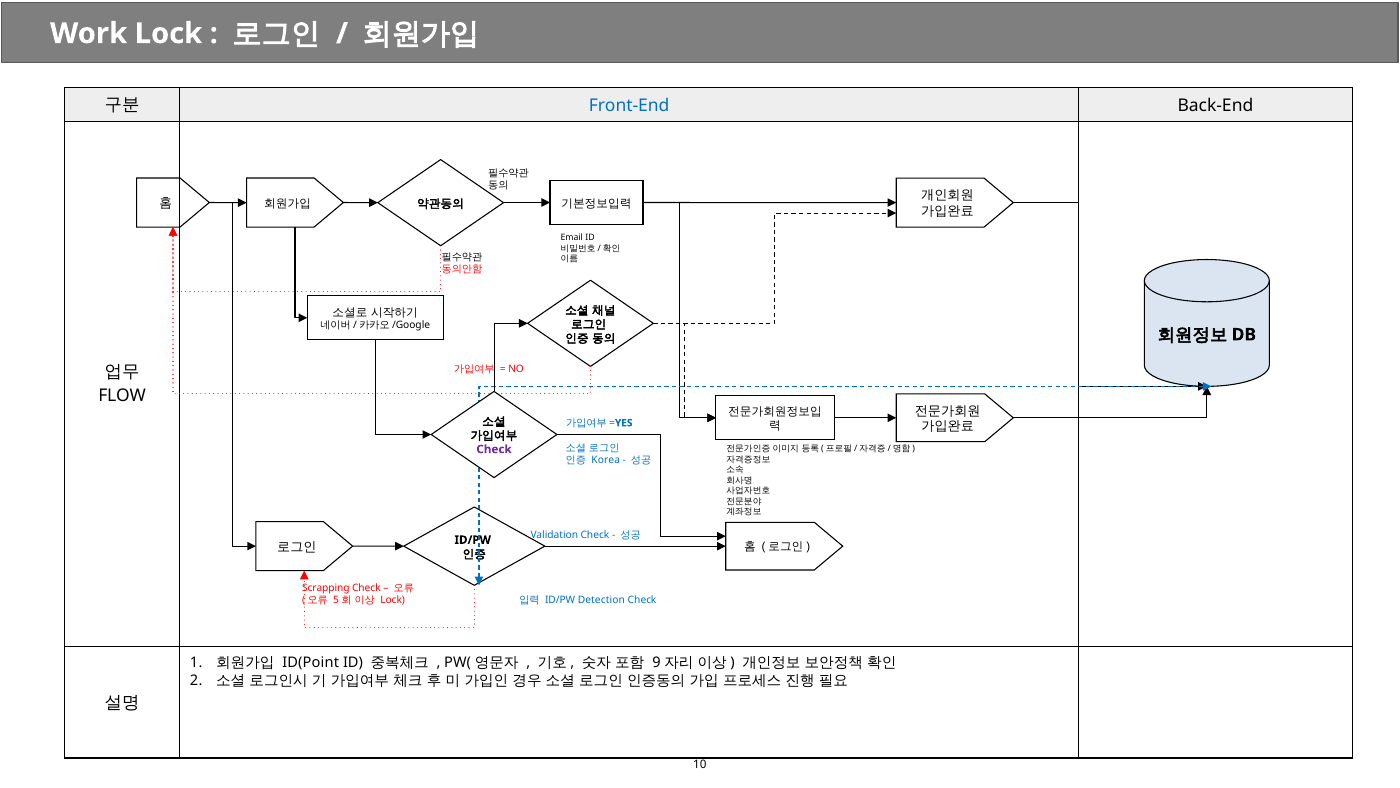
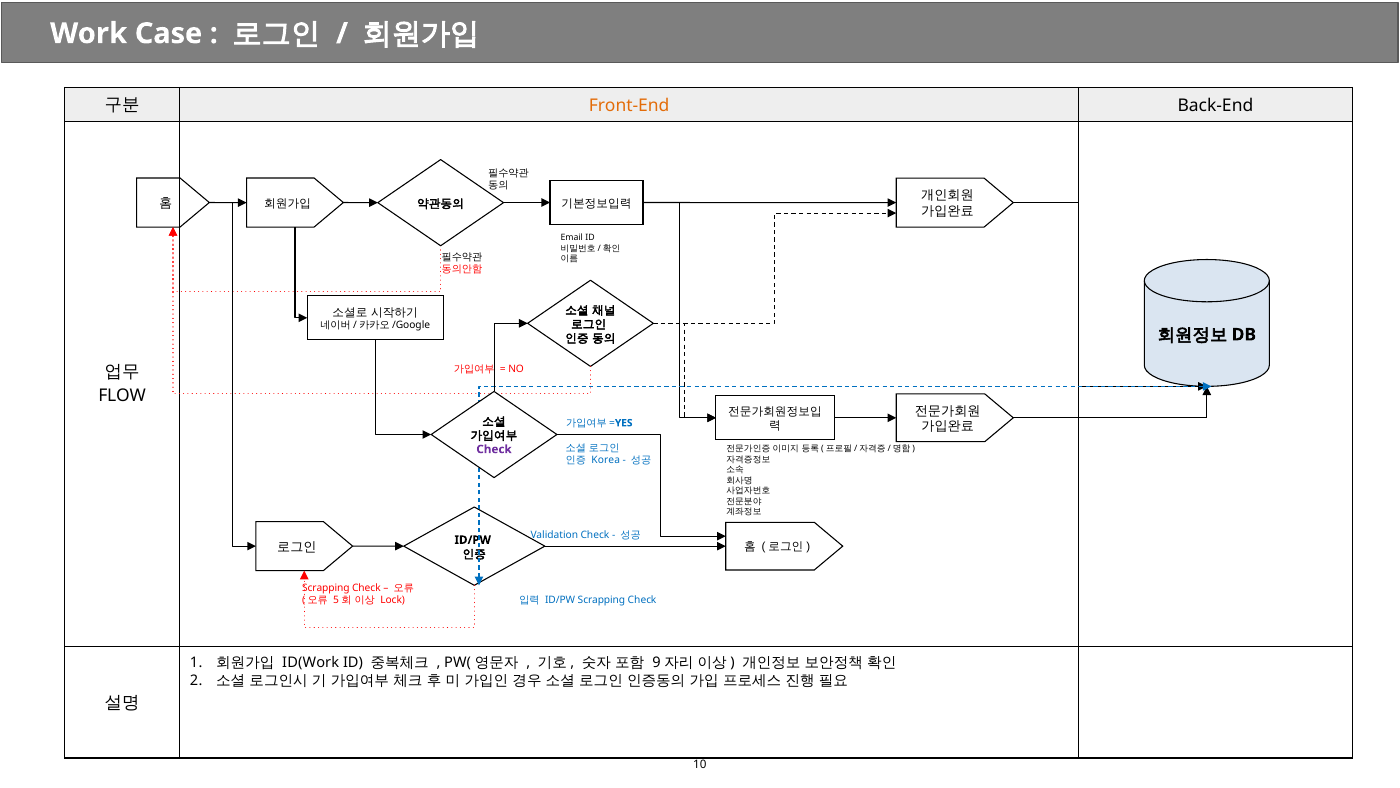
Work Lock: Lock -> Case (169, 34)
Front-End colour: blue -> orange (629, 106)
ID/PW Detection: Detection -> Scrapping (601, 600)
ID(Point: ID(Point -> ID(Work (311, 662)
